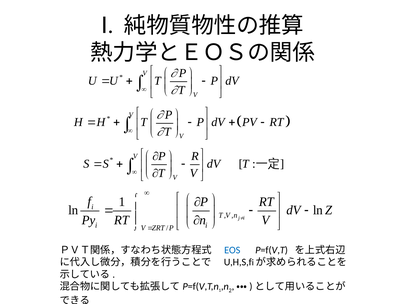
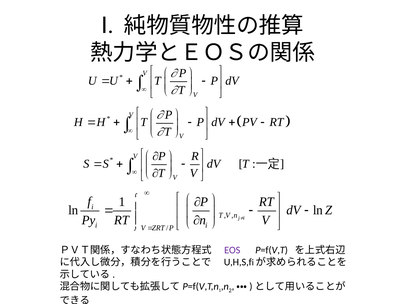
EOS colour: blue -> purple (232, 250)
